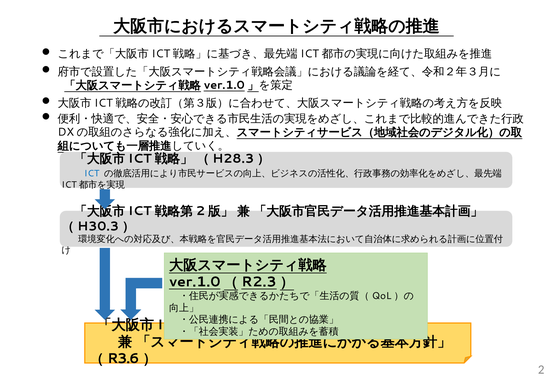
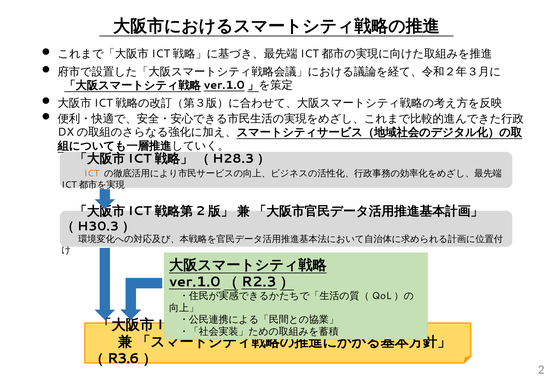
ICT colour: blue -> orange (92, 174)
